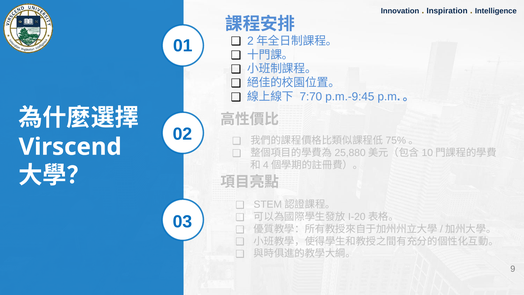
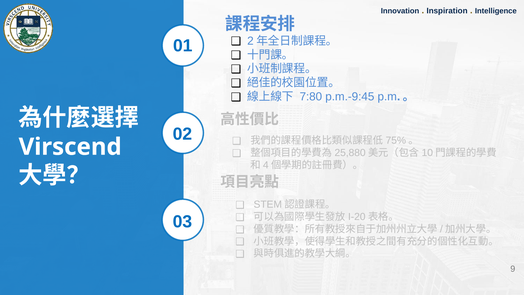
7:70: 7:70 -> 7:80 (311, 97)
